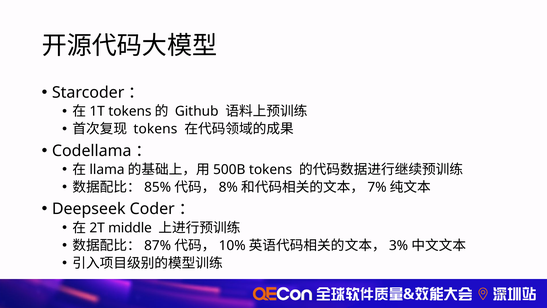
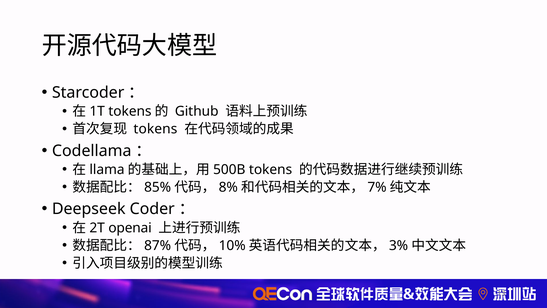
middle: middle -> openai (130, 228)
